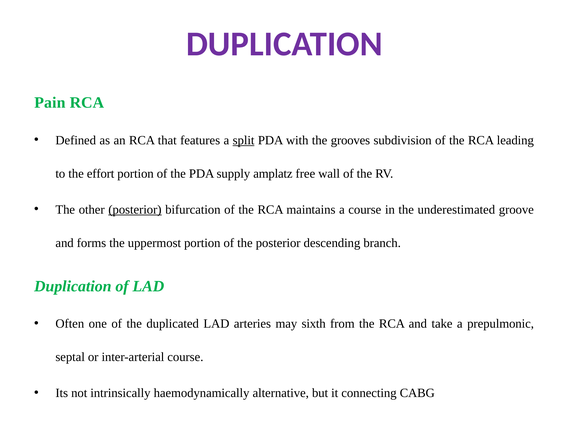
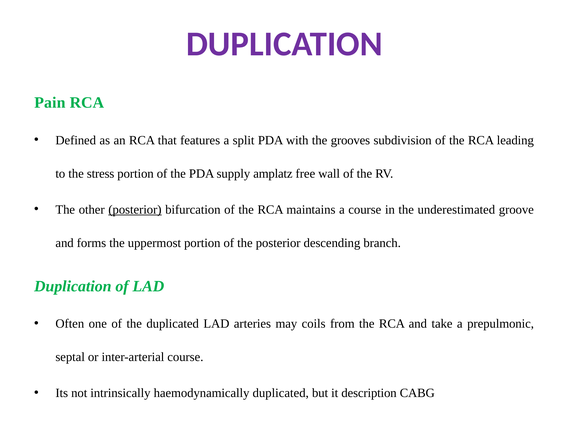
split underline: present -> none (244, 140)
effort: effort -> stress (101, 173)
sixth: sixth -> coils (314, 324)
haemodynamically alternative: alternative -> duplicated (281, 393)
connecting: connecting -> description (369, 393)
